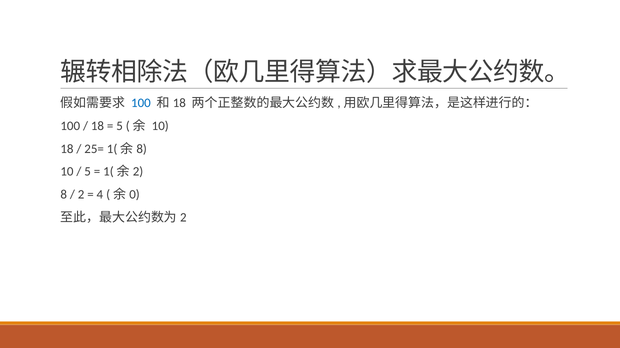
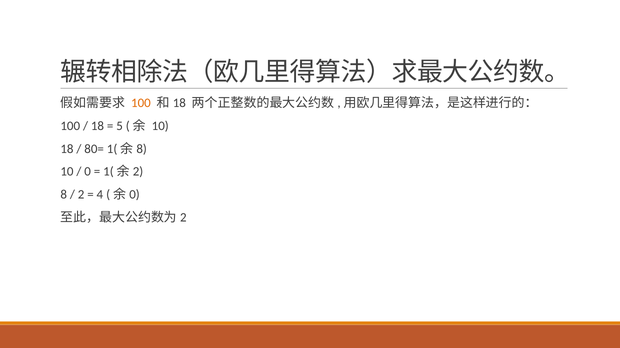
100 colour: blue -> orange (141, 103)
25=: 25= -> 80= (94, 149)
5: 5 -> 0 (88, 172)
